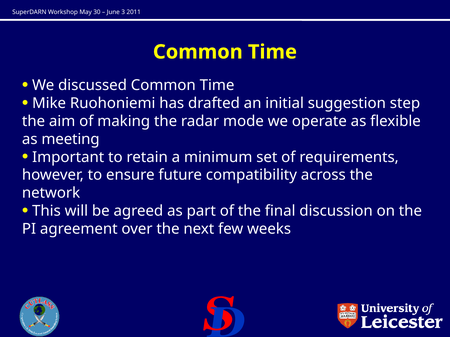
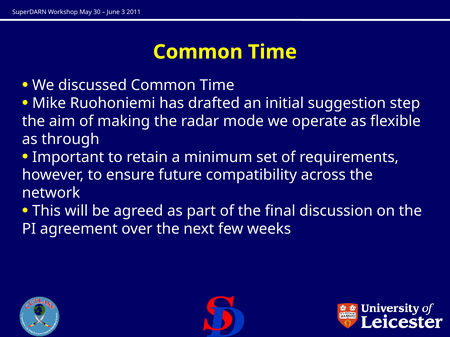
meeting: meeting -> through (70, 139)
